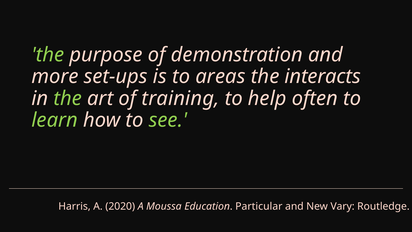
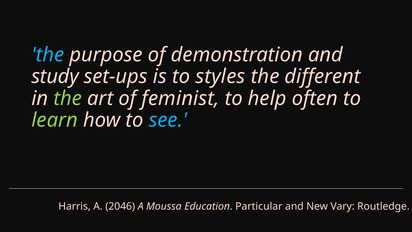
the colour: light green -> light blue (48, 55)
more: more -> study (55, 76)
areas: areas -> styles (220, 76)
interacts: interacts -> different (323, 76)
training: training -> feminist (180, 98)
see colour: light green -> light blue (168, 120)
2020: 2020 -> 2046 (120, 206)
